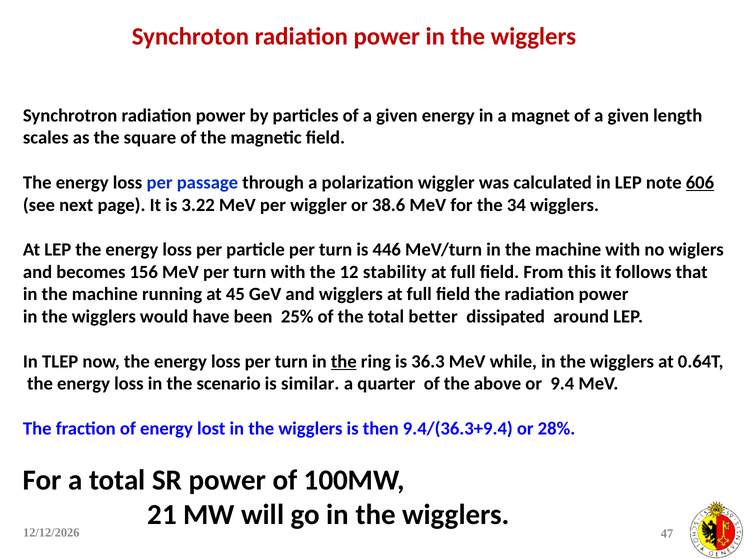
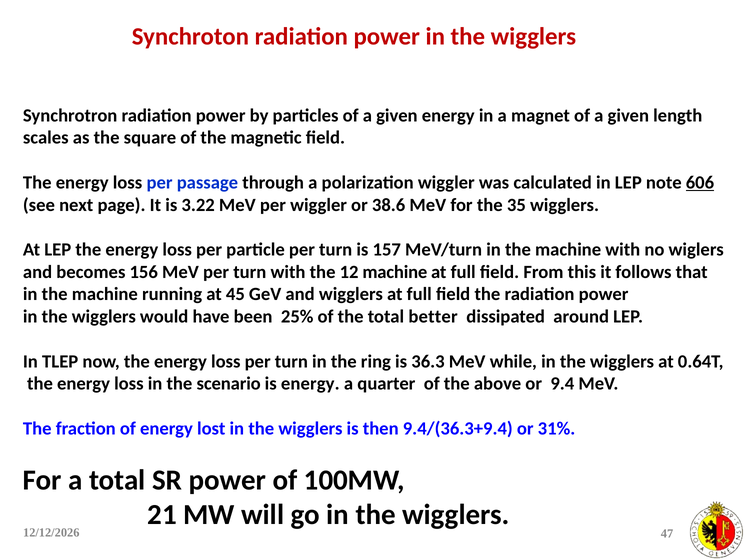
34: 34 -> 35 (516, 205)
446: 446 -> 157 (387, 250)
12 stability: stability -> machine (395, 272)
the underline: present -> none (344, 362)
is similar: similar -> energy (310, 384)
28%: 28% -> 31% (556, 429)
